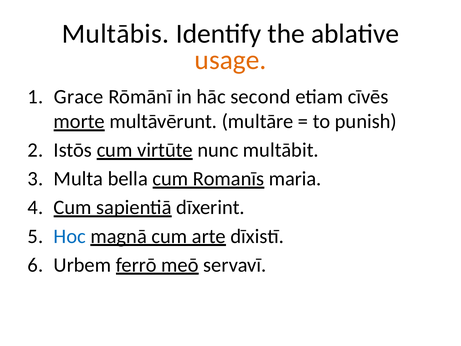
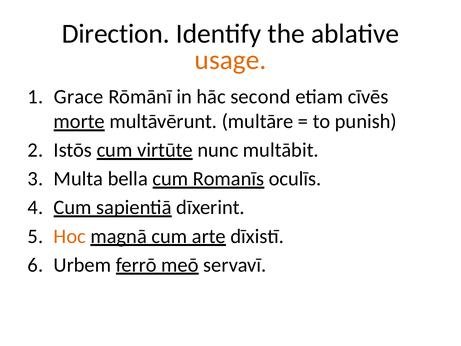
Multābis: Multābis -> Direction (116, 34)
maria: maria -> oculīs (295, 179)
Hoc colour: blue -> orange (70, 236)
